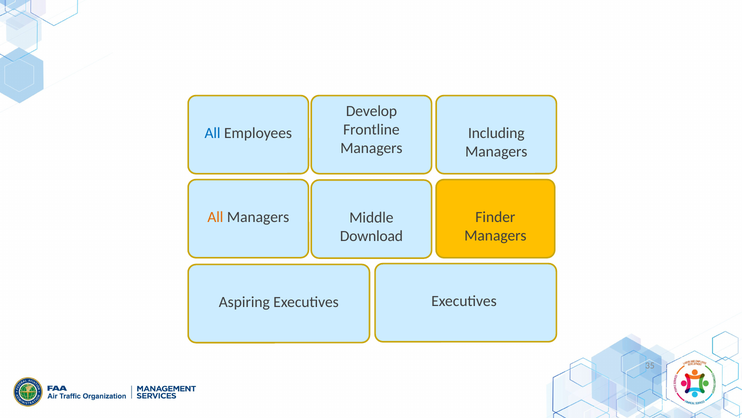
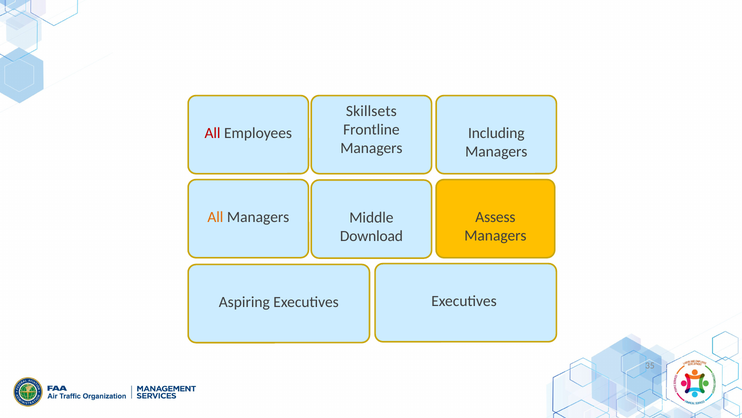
Develop: Develop -> Skillsets (371, 111)
All colour: blue -> red (213, 133)
Finder: Finder -> Assess (495, 217)
